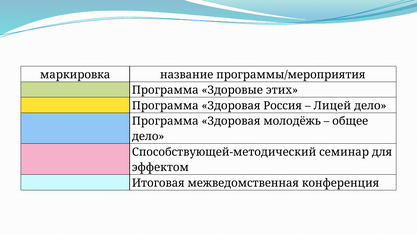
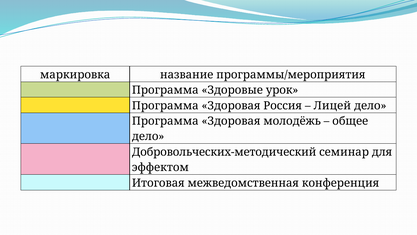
этих: этих -> урок (282, 90)
Способствующей-методический: Способствующей-методический -> Добровольческих-методический (224, 152)
